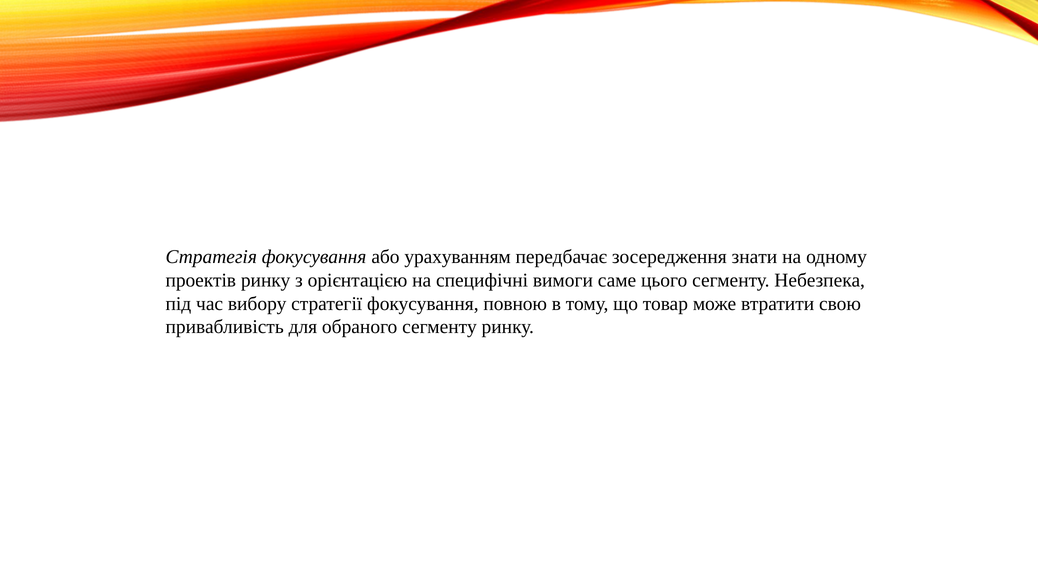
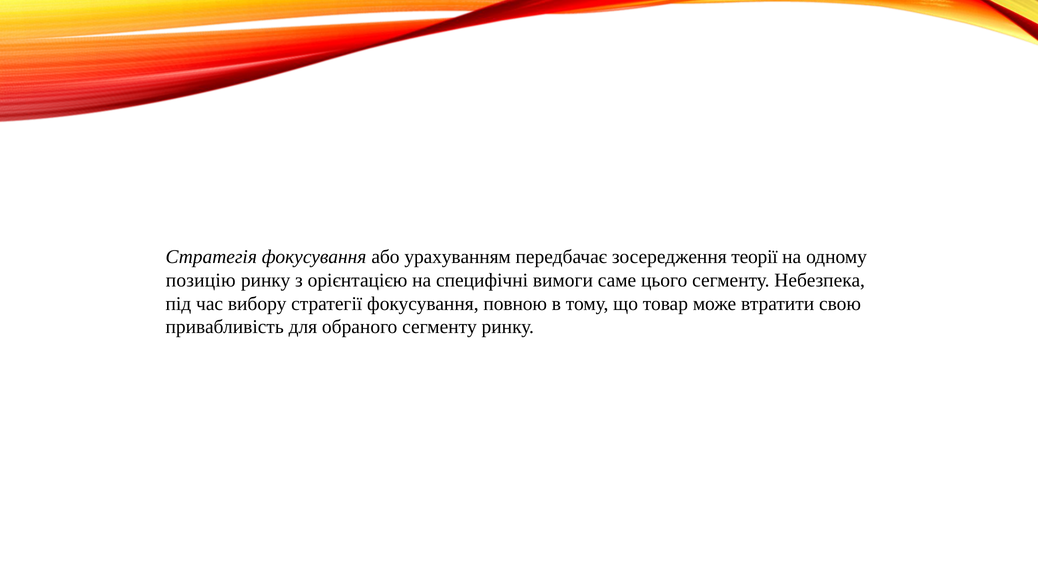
знати: знати -> теорії (755, 257)
проектів: проектів -> позицію (201, 280)
